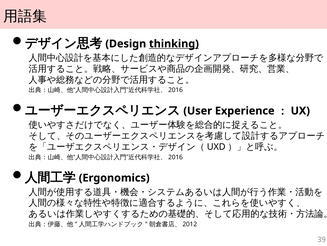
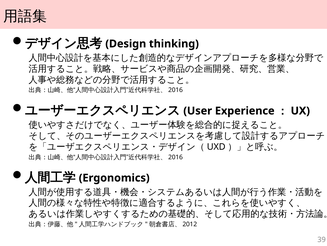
thinking underline: present -> none (174, 44)
